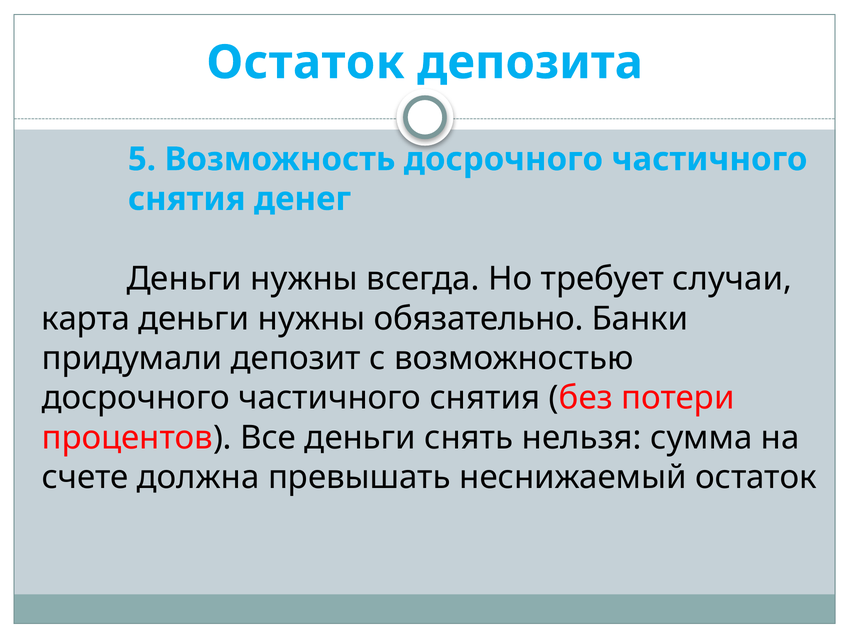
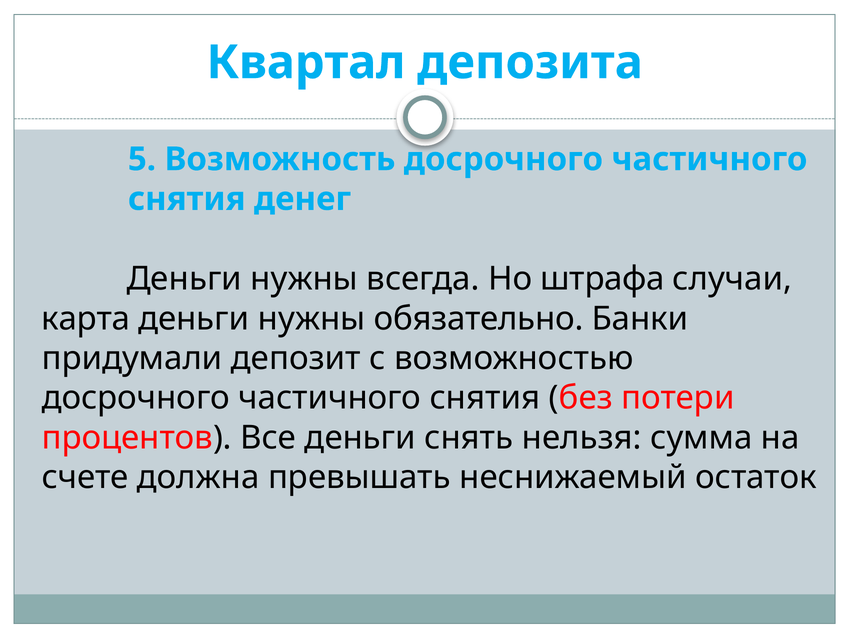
Остаток: Остаток -> Квартал (306, 63)
требует: требует -> штрафа (603, 279)
